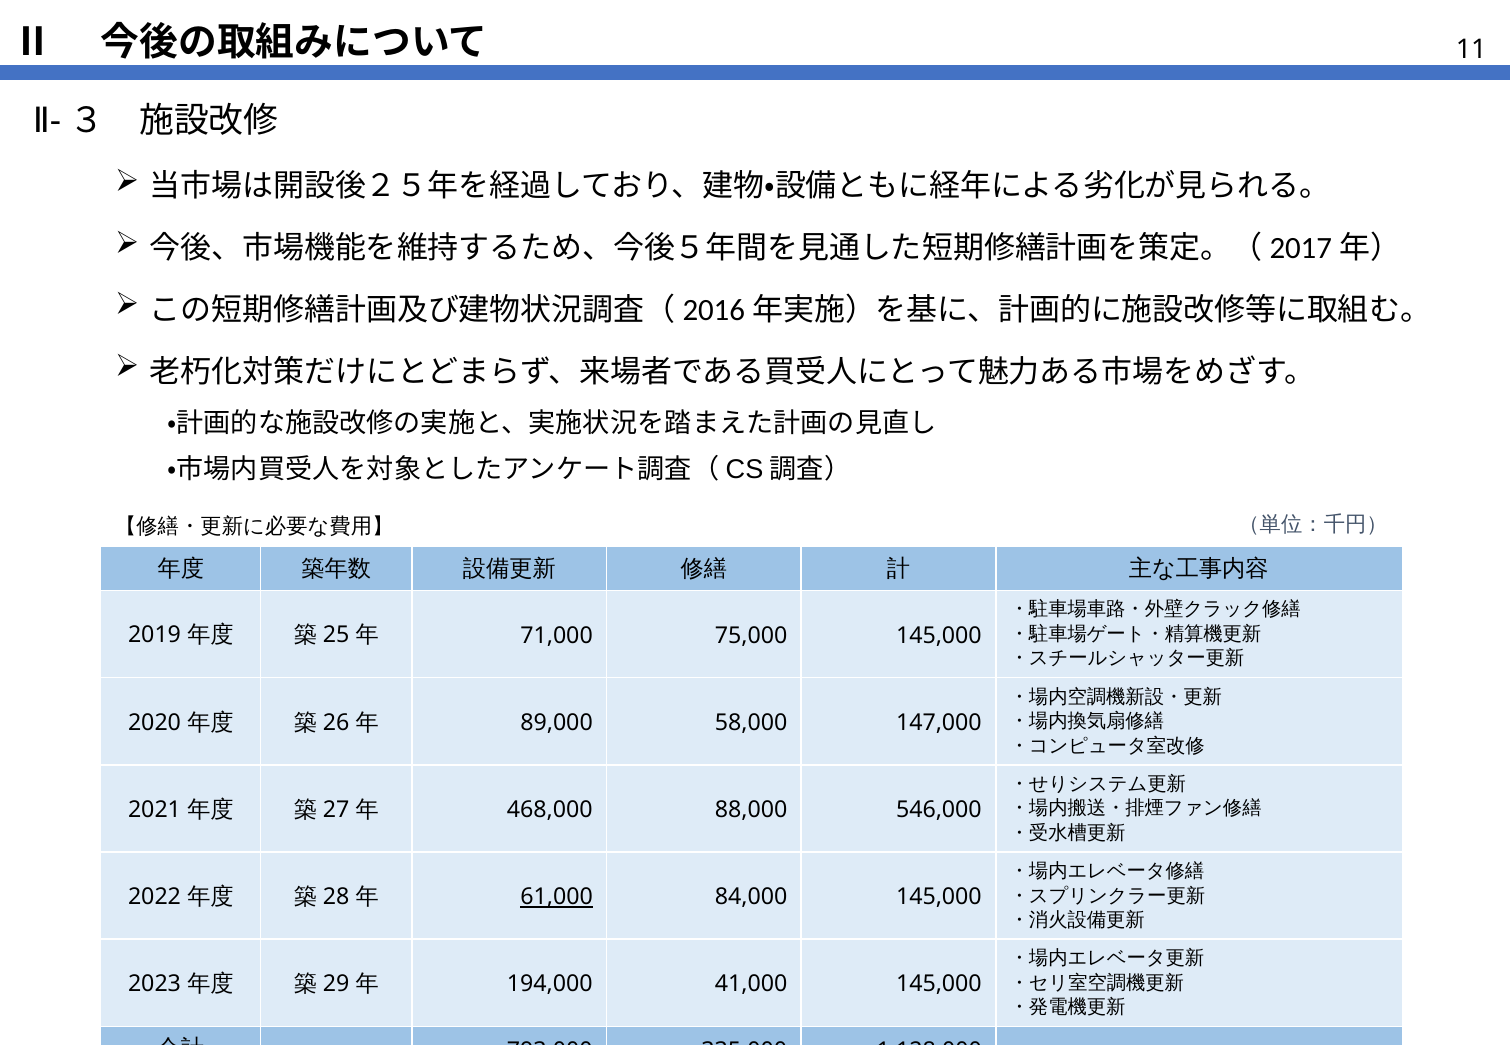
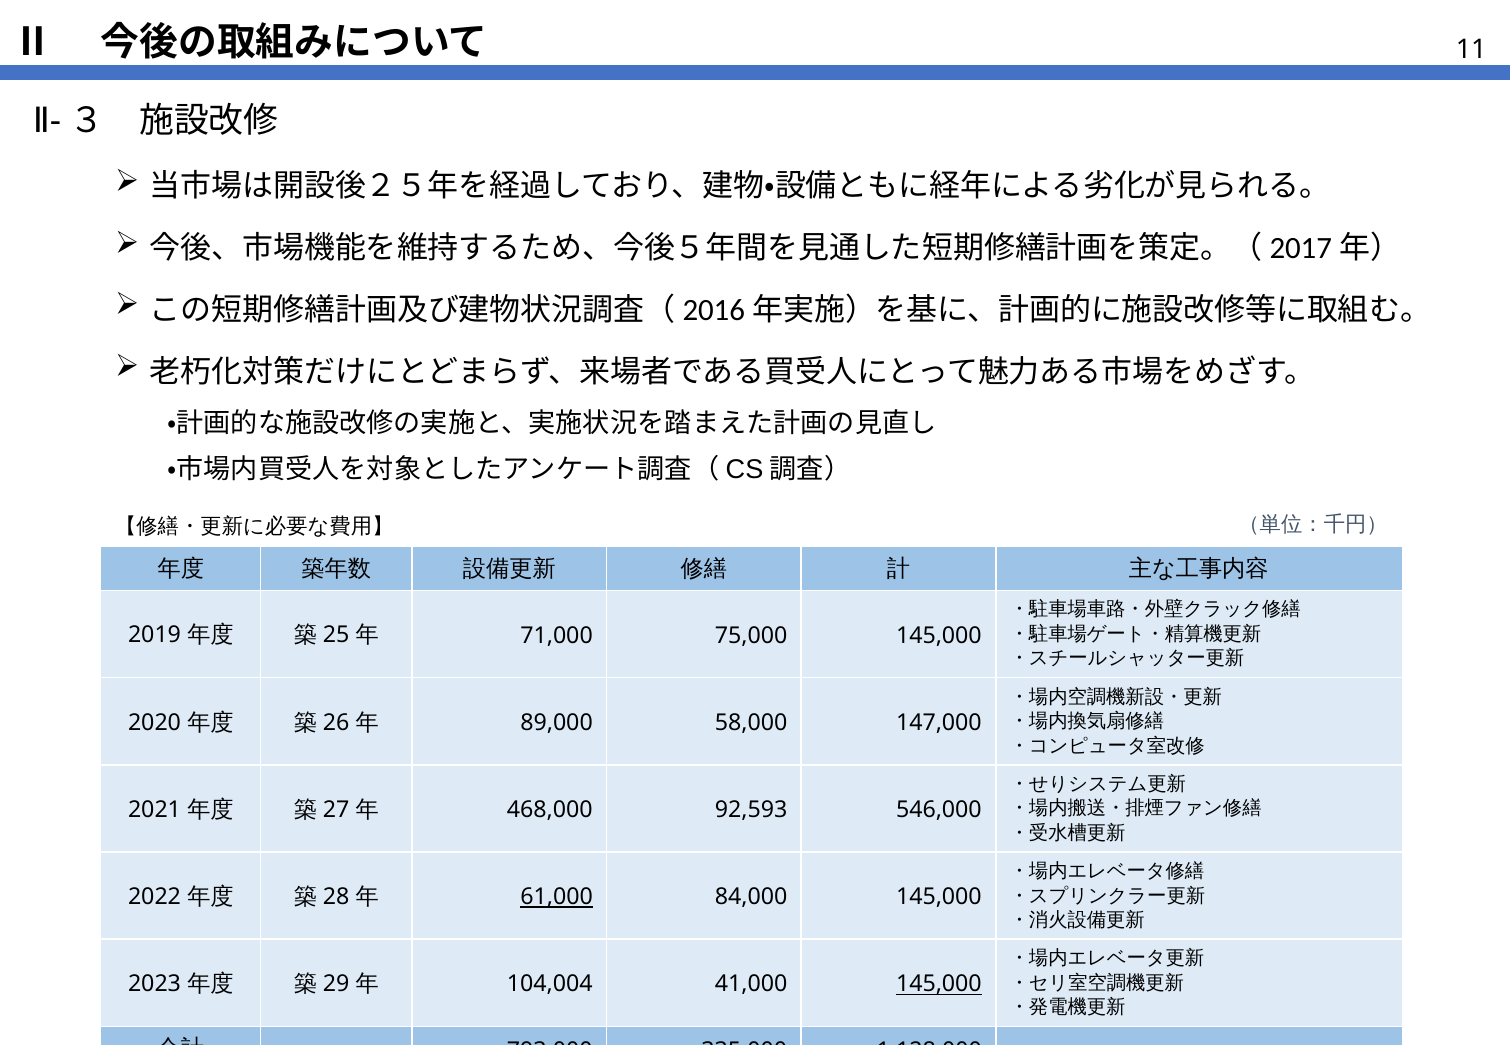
88,000: 88,000 -> 92,593 (751, 810)
194,000: 194,000 -> 104,004 (550, 985)
145,000 underline: none -> present (939, 985)
